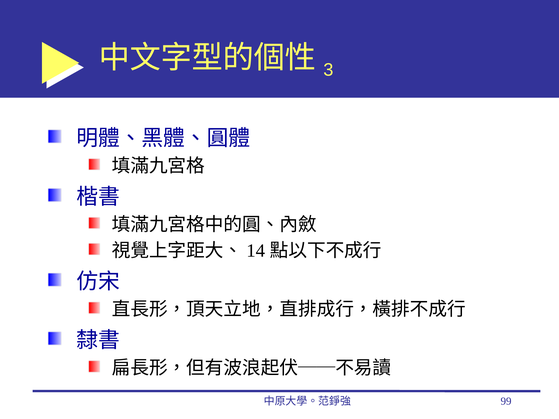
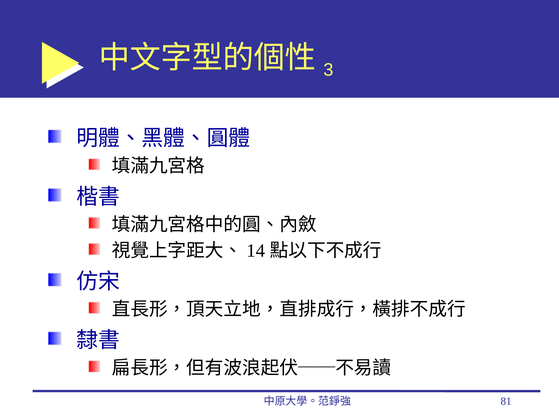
99: 99 -> 81 (506, 401)
